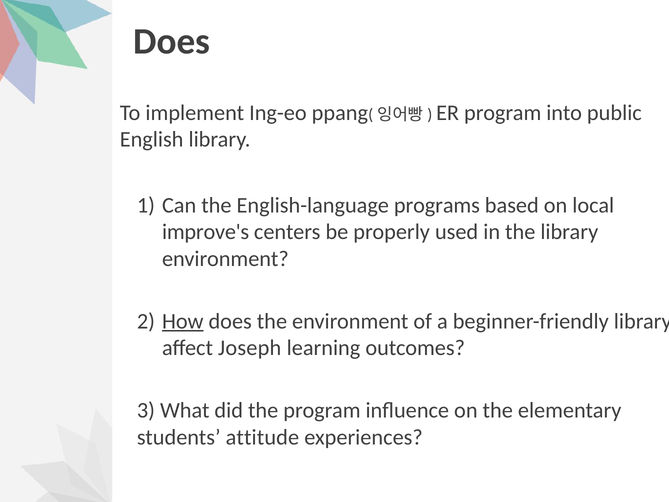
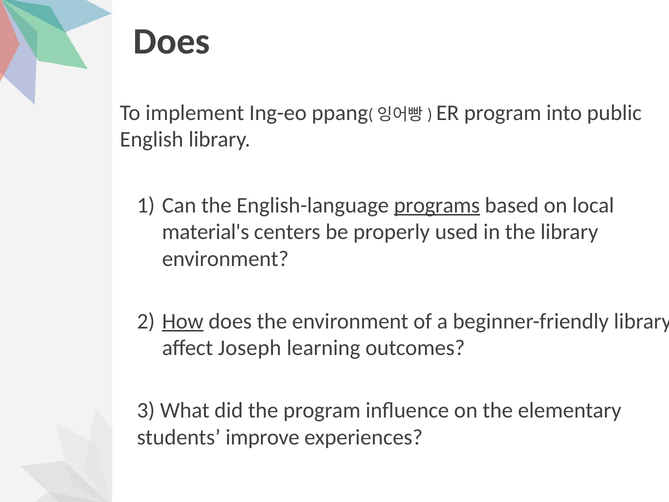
programs underline: none -> present (437, 205)
improve's: improve's -> material's (206, 232)
attitude: attitude -> improve (263, 437)
